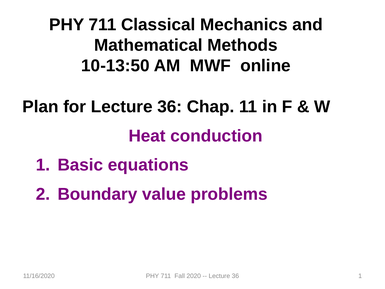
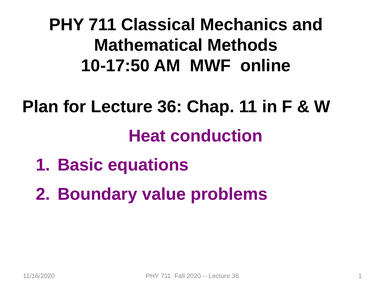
10-13:50: 10-13:50 -> 10-17:50 (115, 66)
